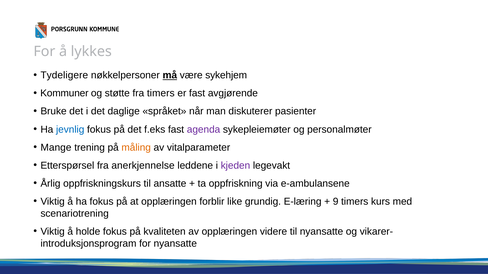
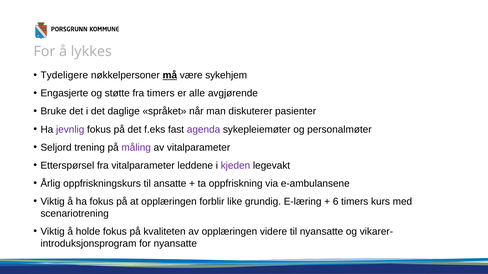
Kommuner: Kommuner -> Engasjerte (64, 93)
er fast: fast -> alle (197, 93)
jevnlig colour: blue -> purple (70, 130)
Mange: Mange -> Seljord (56, 148)
måling colour: orange -> purple (136, 148)
fra anerkjennelse: anerkjennelse -> vitalparameter (143, 166)
9: 9 -> 6 (336, 202)
